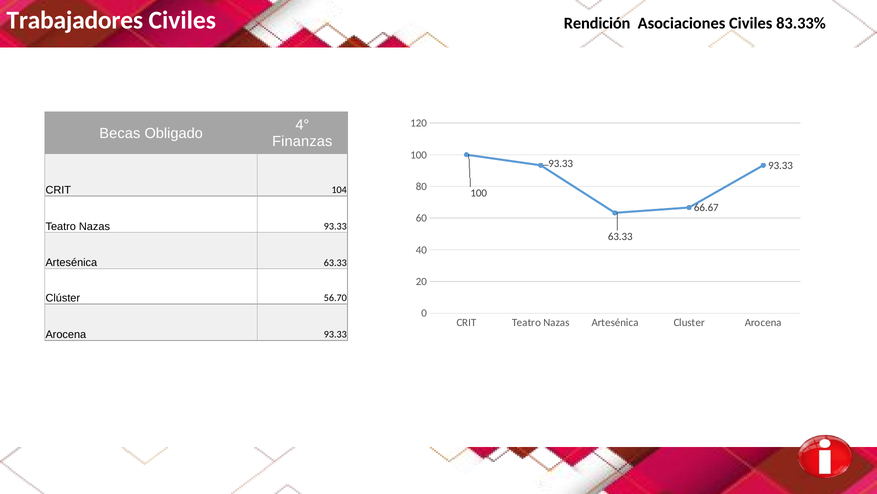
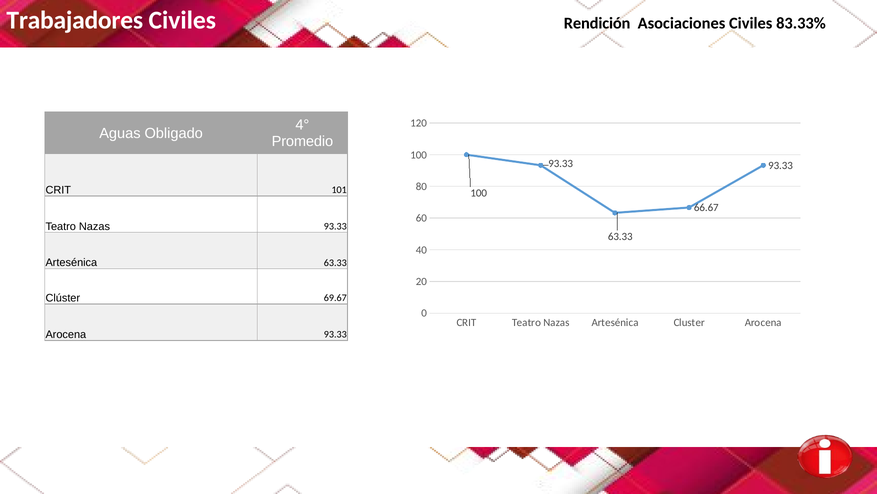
Becas: Becas -> Aguas (120, 133)
Finanzas: Finanzas -> Promedio (302, 141)
104: 104 -> 101 (339, 190)
56.70: 56.70 -> 69.67 (335, 298)
